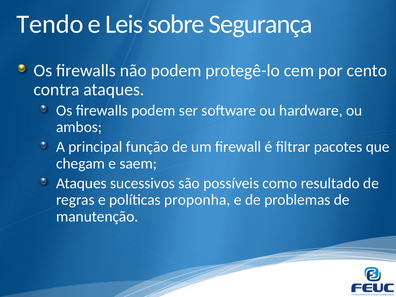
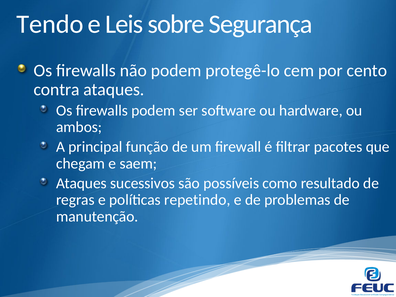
proponha: proponha -> repetindo (197, 200)
